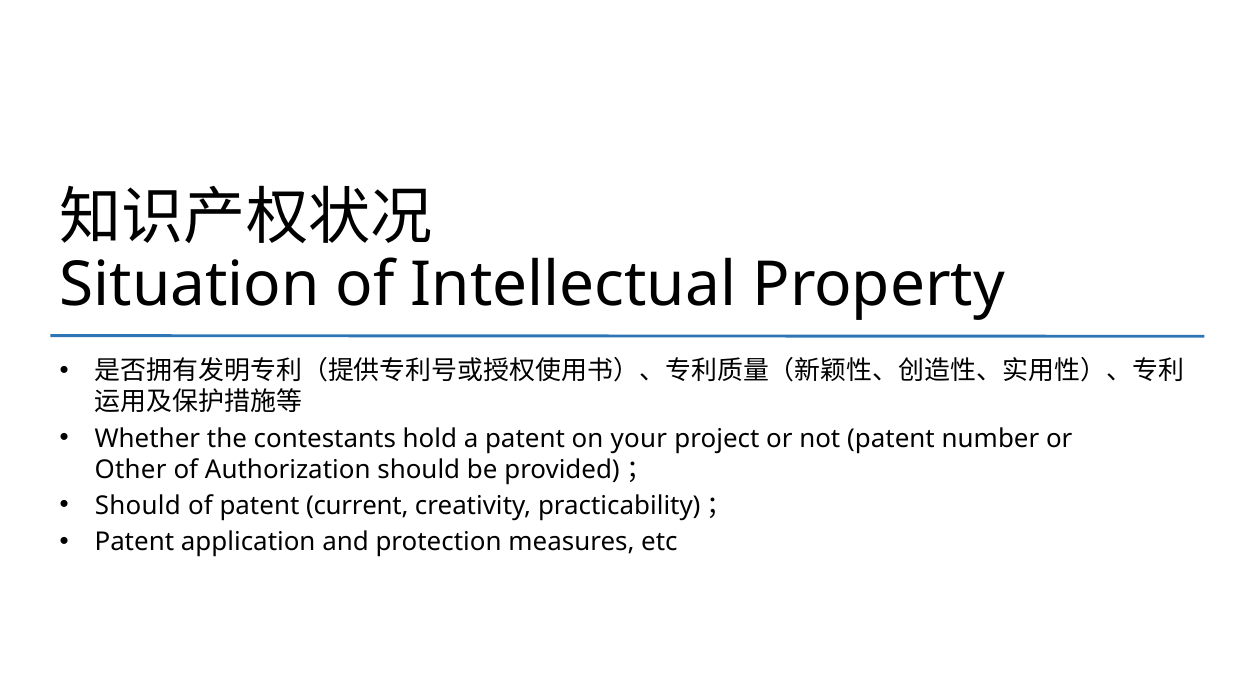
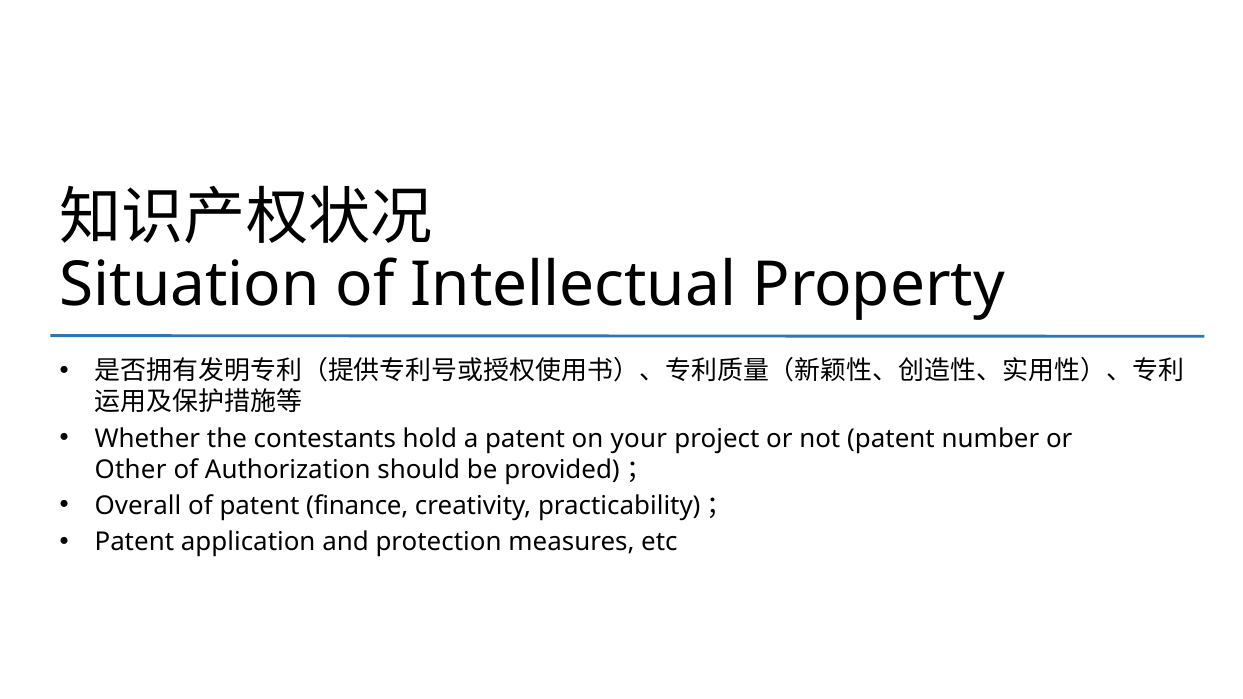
Should: Should -> Overall (138, 506)
current: current -> finance (357, 506)
